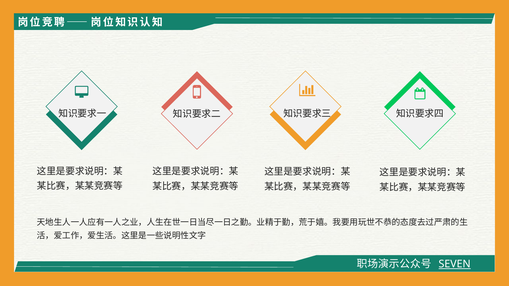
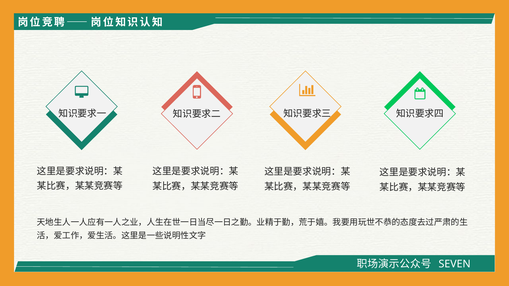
SEVEN underline: present -> none (455, 264)
